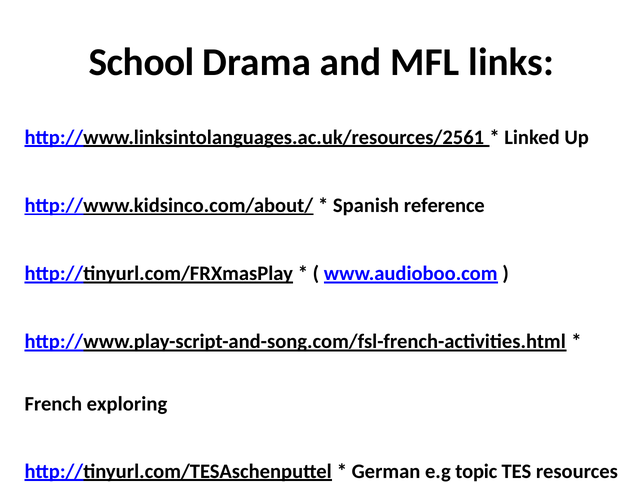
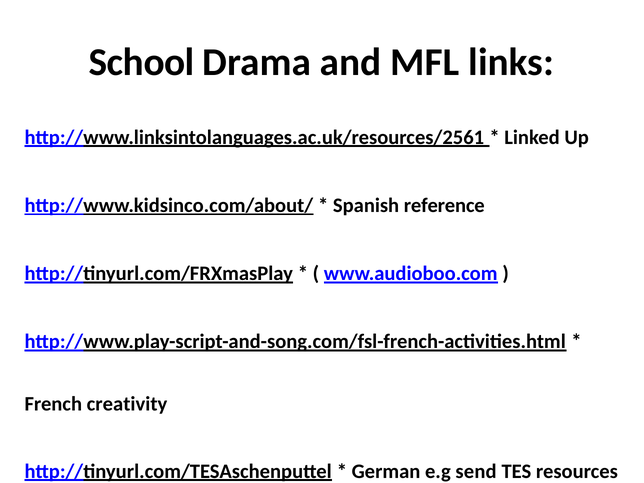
exploring: exploring -> creativity (127, 404)
topic: topic -> send (476, 471)
